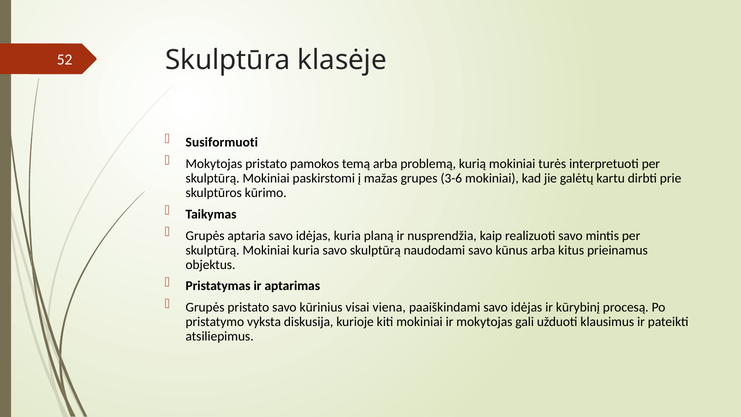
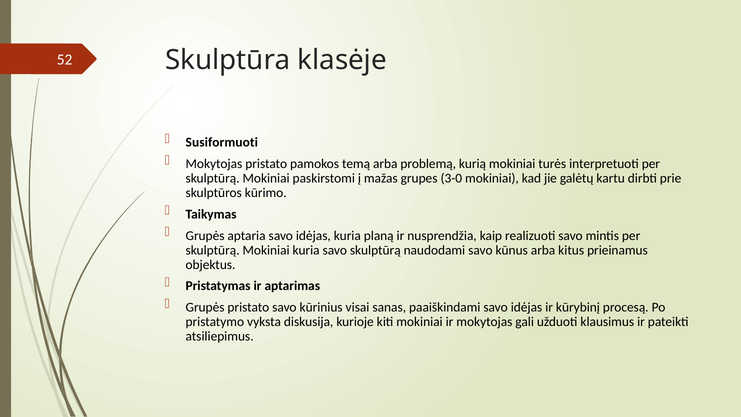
3-6: 3-6 -> 3-0 (451, 178)
viena: viena -> sanas (389, 307)
